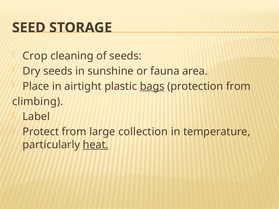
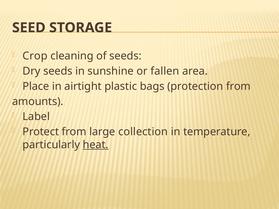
fauna: fauna -> fallen (165, 71)
bags underline: present -> none (152, 86)
climbing: climbing -> amounts (38, 102)
